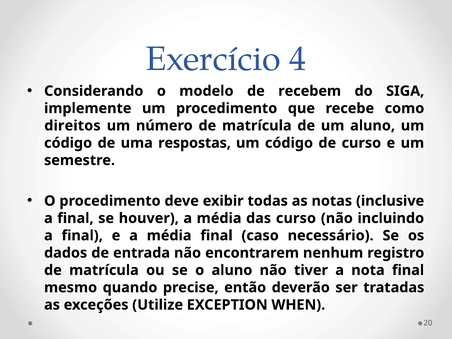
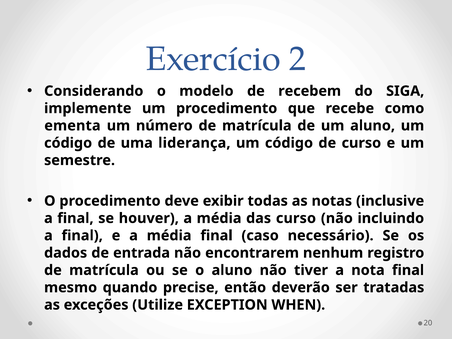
4: 4 -> 2 (298, 59)
direitos: direitos -> ementa (72, 126)
respostas: respostas -> liderança (194, 143)
